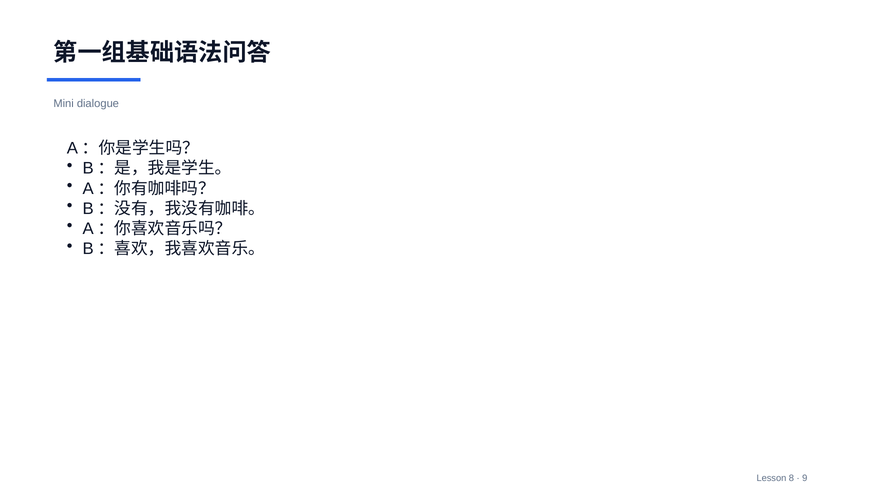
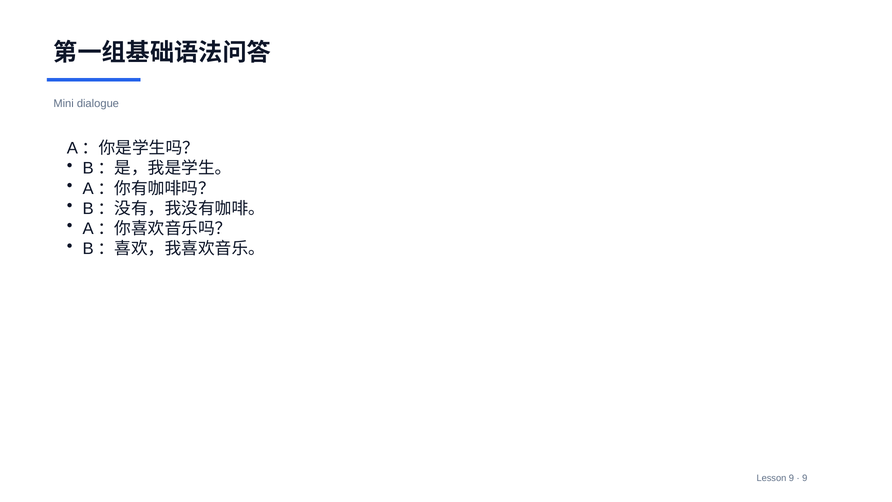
Lesson 8: 8 -> 9 (791, 478)
